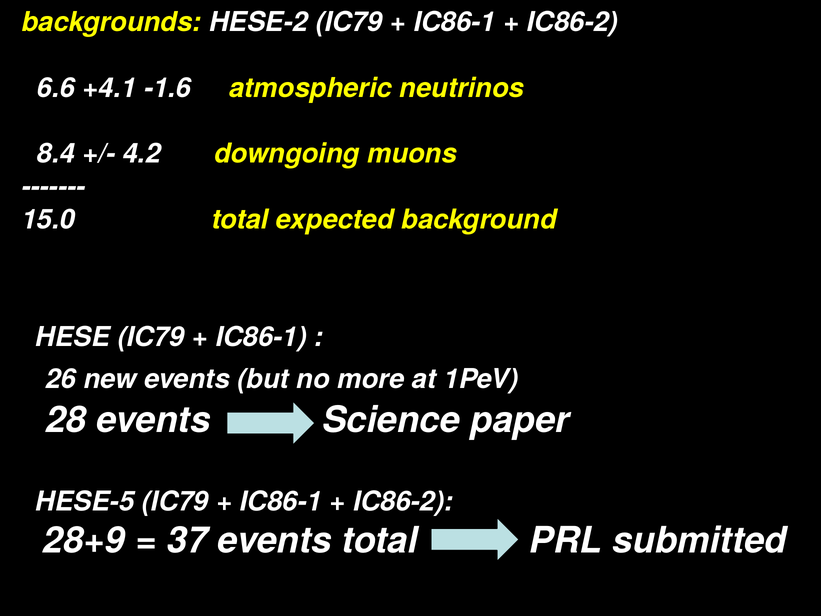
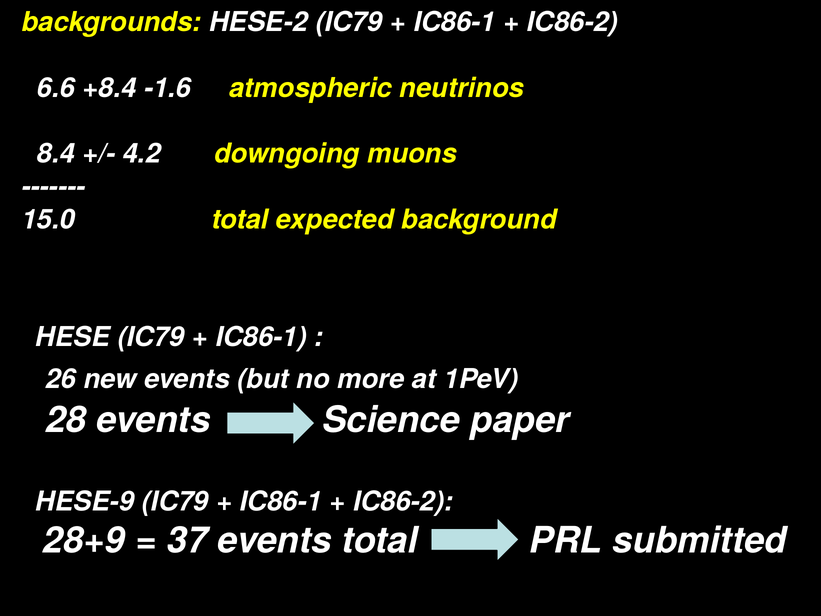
+4.1: +4.1 -> +8.4 (109, 88)
HESE-5: HESE-5 -> HESE-9 (85, 501)
